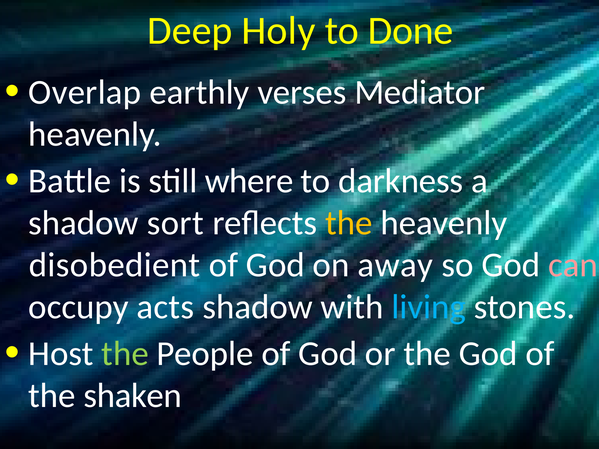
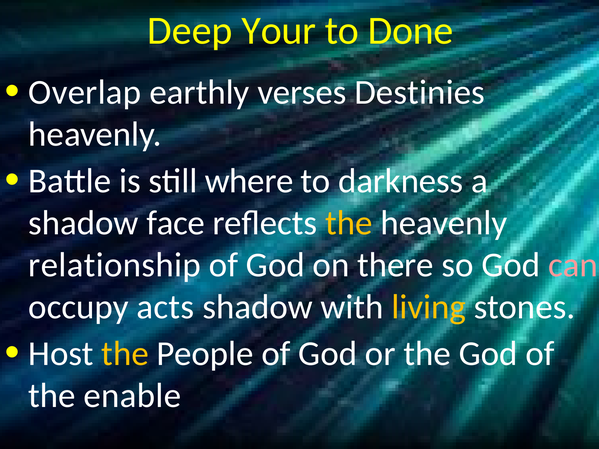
Holy: Holy -> Your (279, 31)
Mediator: Mediator -> Destinies (420, 92)
sort: sort -> face (176, 223)
disobedient: disobedient -> relationship (115, 265)
away: away -> there (395, 265)
living colour: light blue -> yellow (429, 307)
the colour: light green -> yellow (125, 354)
shaken: shaken -> enable (132, 396)
